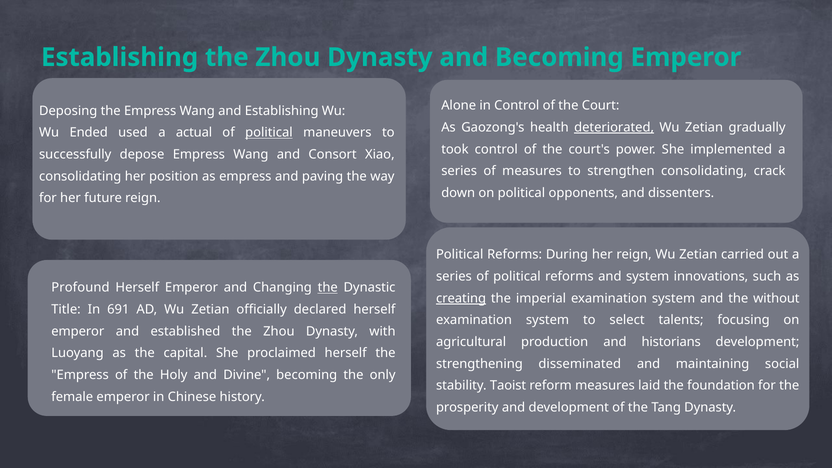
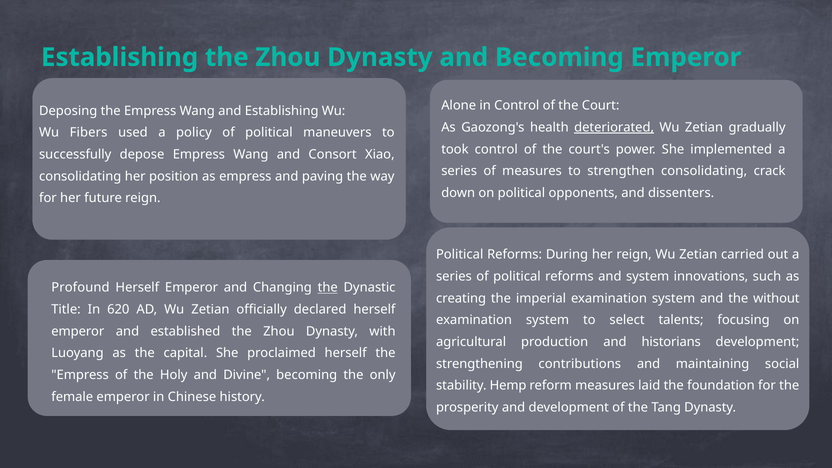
Ended: Ended -> Fibers (89, 133)
actual: actual -> policy (194, 133)
political underline: present -> none (269, 133)
creating underline: present -> none (461, 298)
691: 691 -> 620 (118, 309)
disseminated: disseminated -> contributions (580, 364)
Taoist: Taoist -> Hemp (508, 386)
